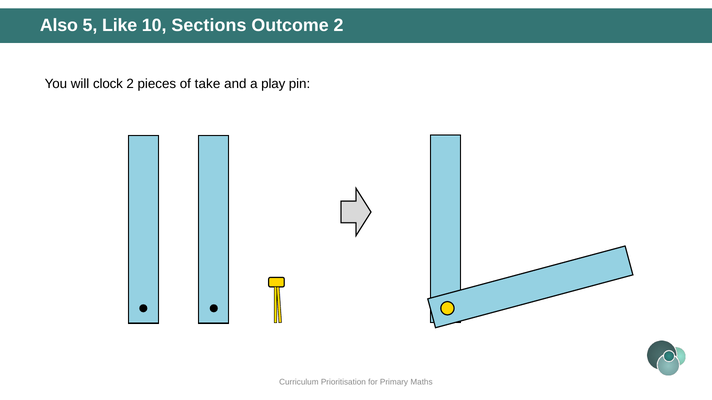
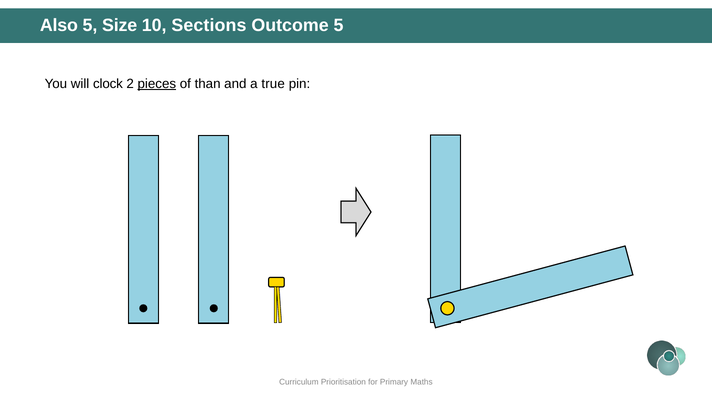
Like: Like -> Size (120, 25)
Outcome 2: 2 -> 5 (338, 25)
pieces underline: none -> present (157, 84)
take: take -> than (208, 84)
play: play -> true (273, 84)
